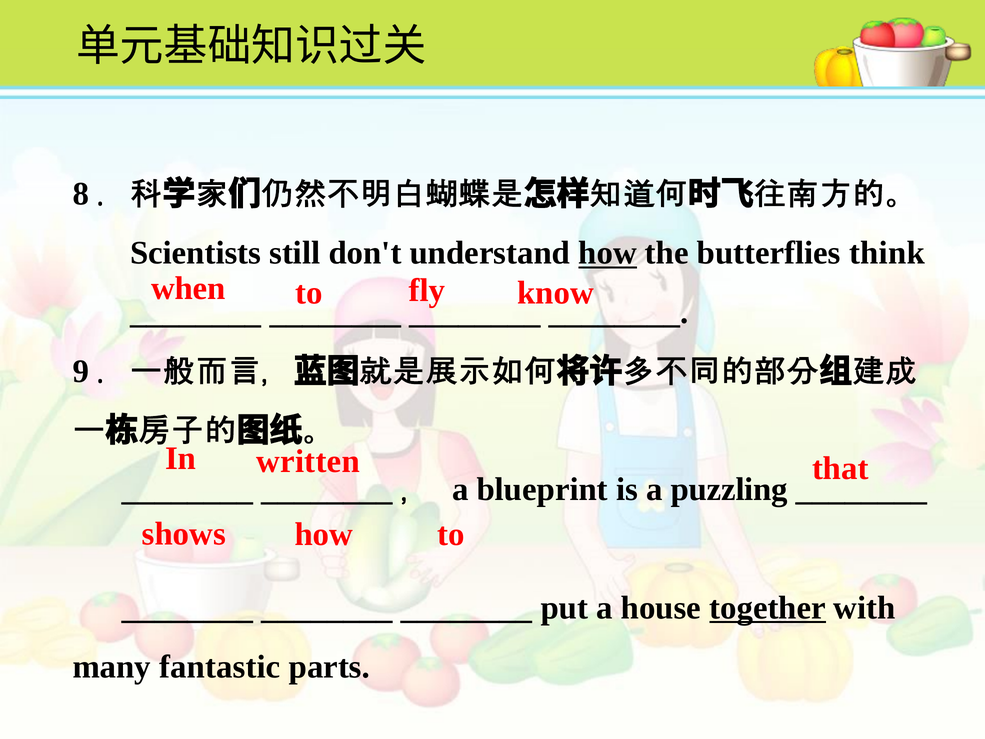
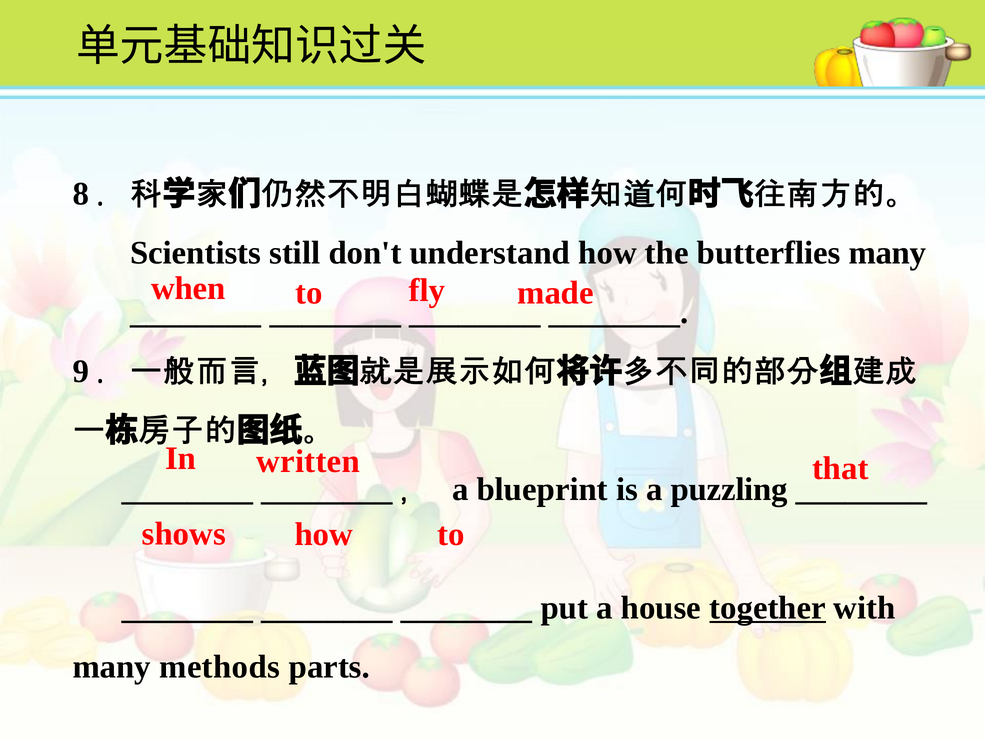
how underline: present -> none (608, 253)
butterflies think: think -> many (887, 253)
know: know -> made (555, 293)
fantastic: fantastic -> methods (220, 667)
